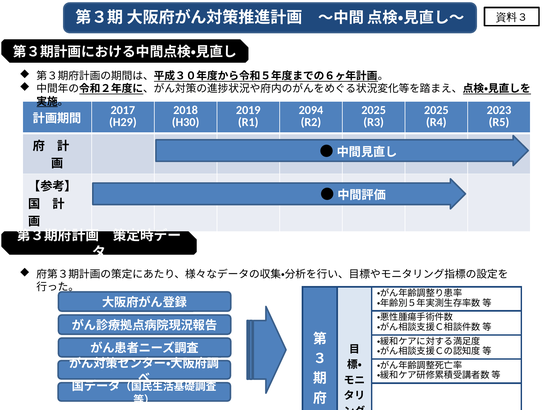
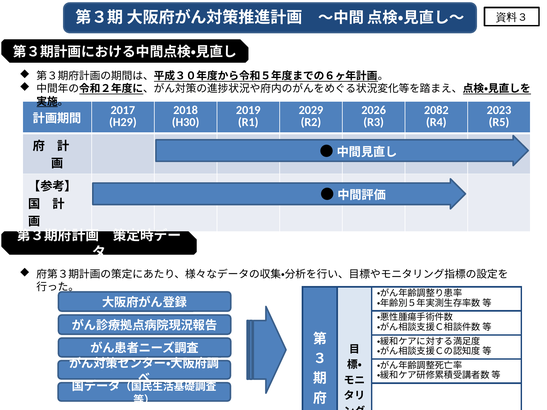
2094: 2094 -> 2029 (311, 110)
2025: 2025 -> 2026 (374, 110)
2025: 2025 -> 2082 (436, 110)
